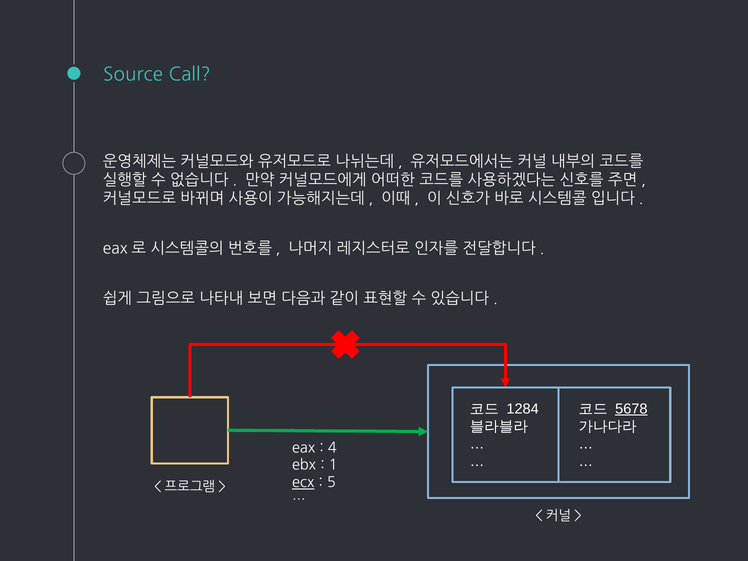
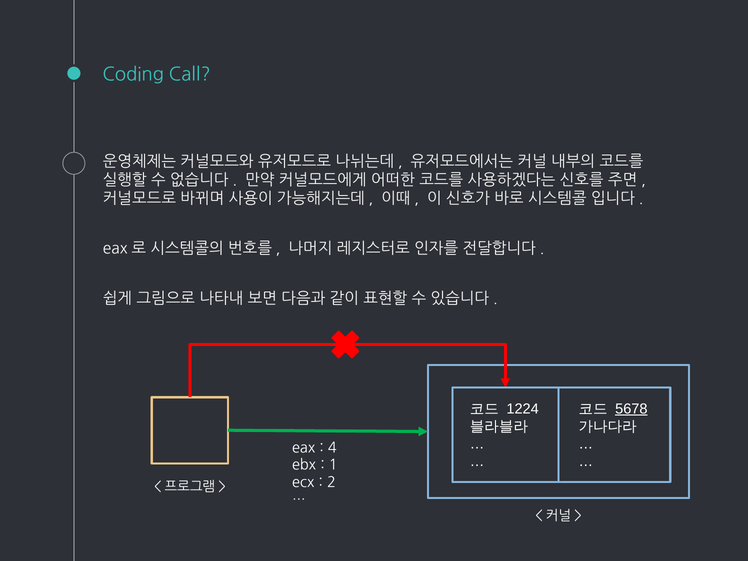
Source: Source -> Coding (133, 75)
1284: 1284 -> 1224 (523, 409)
ecx underline: present -> none (303, 483)
5: 5 -> 2 (331, 483)
